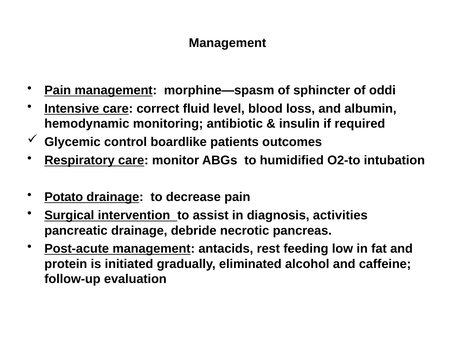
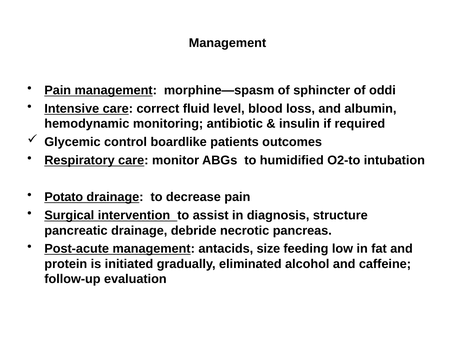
activities: activities -> structure (340, 215)
rest: rest -> size (268, 249)
